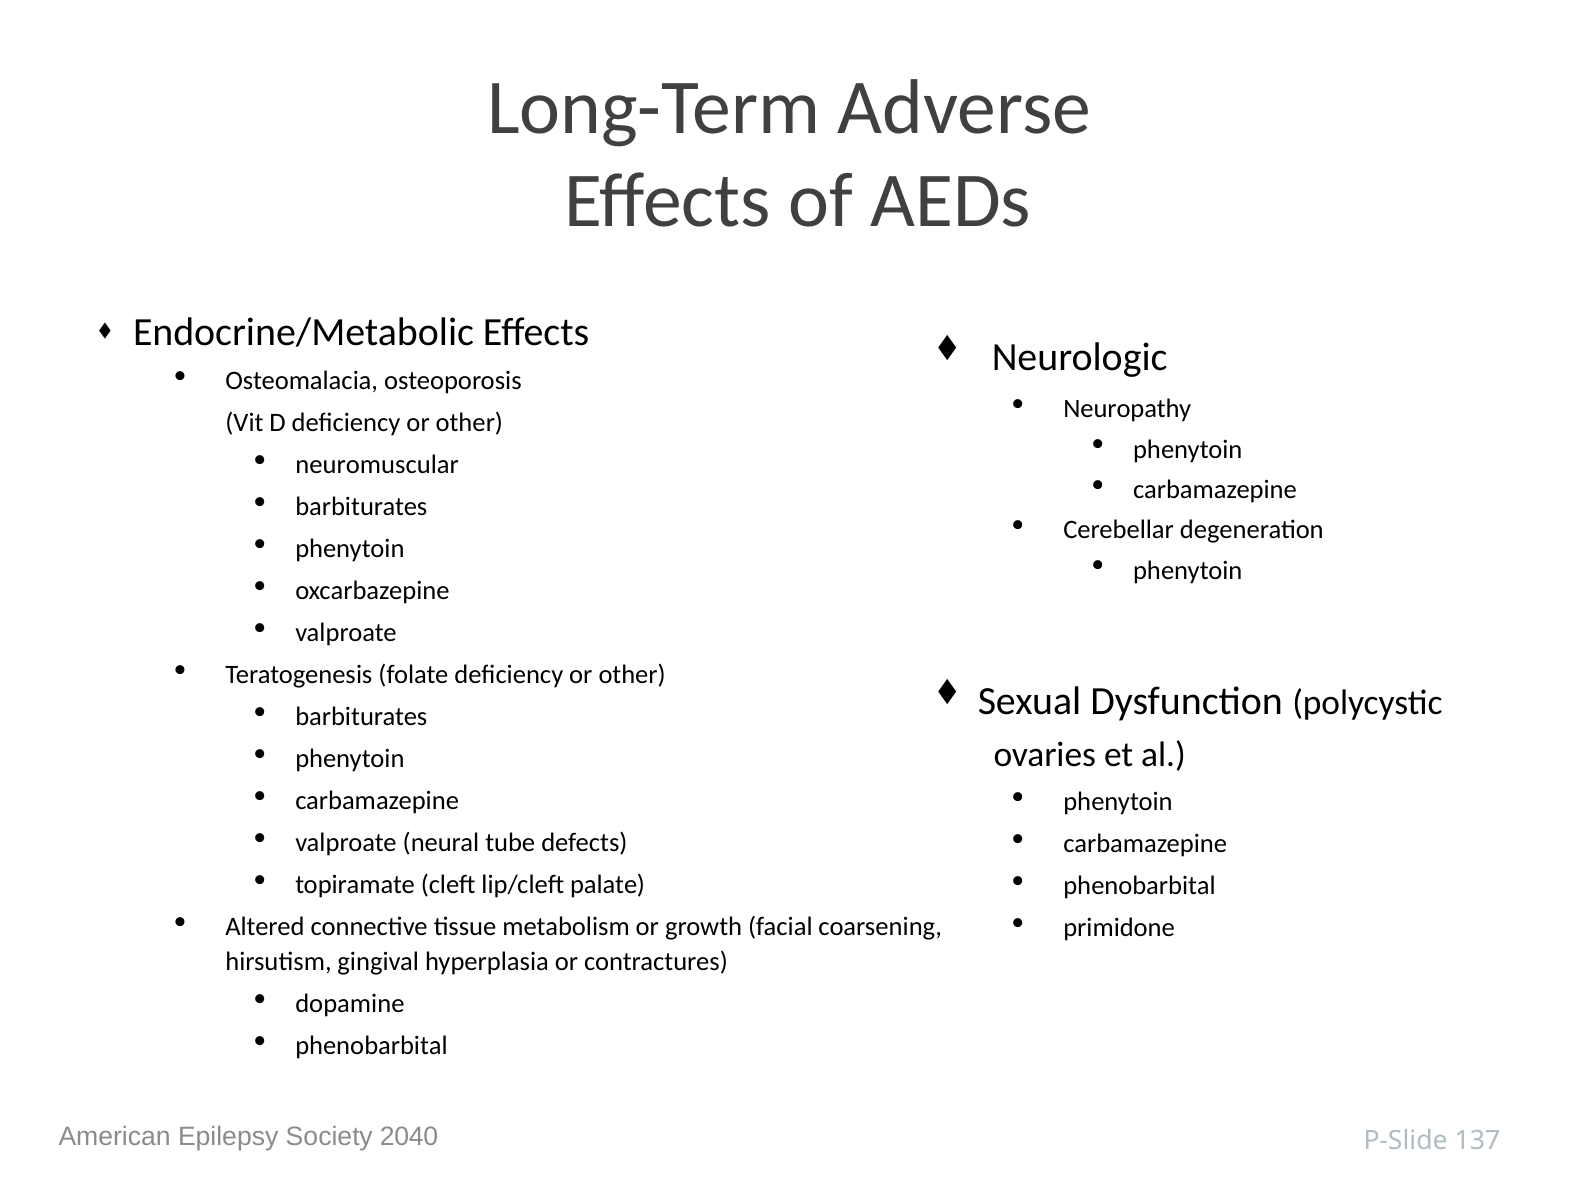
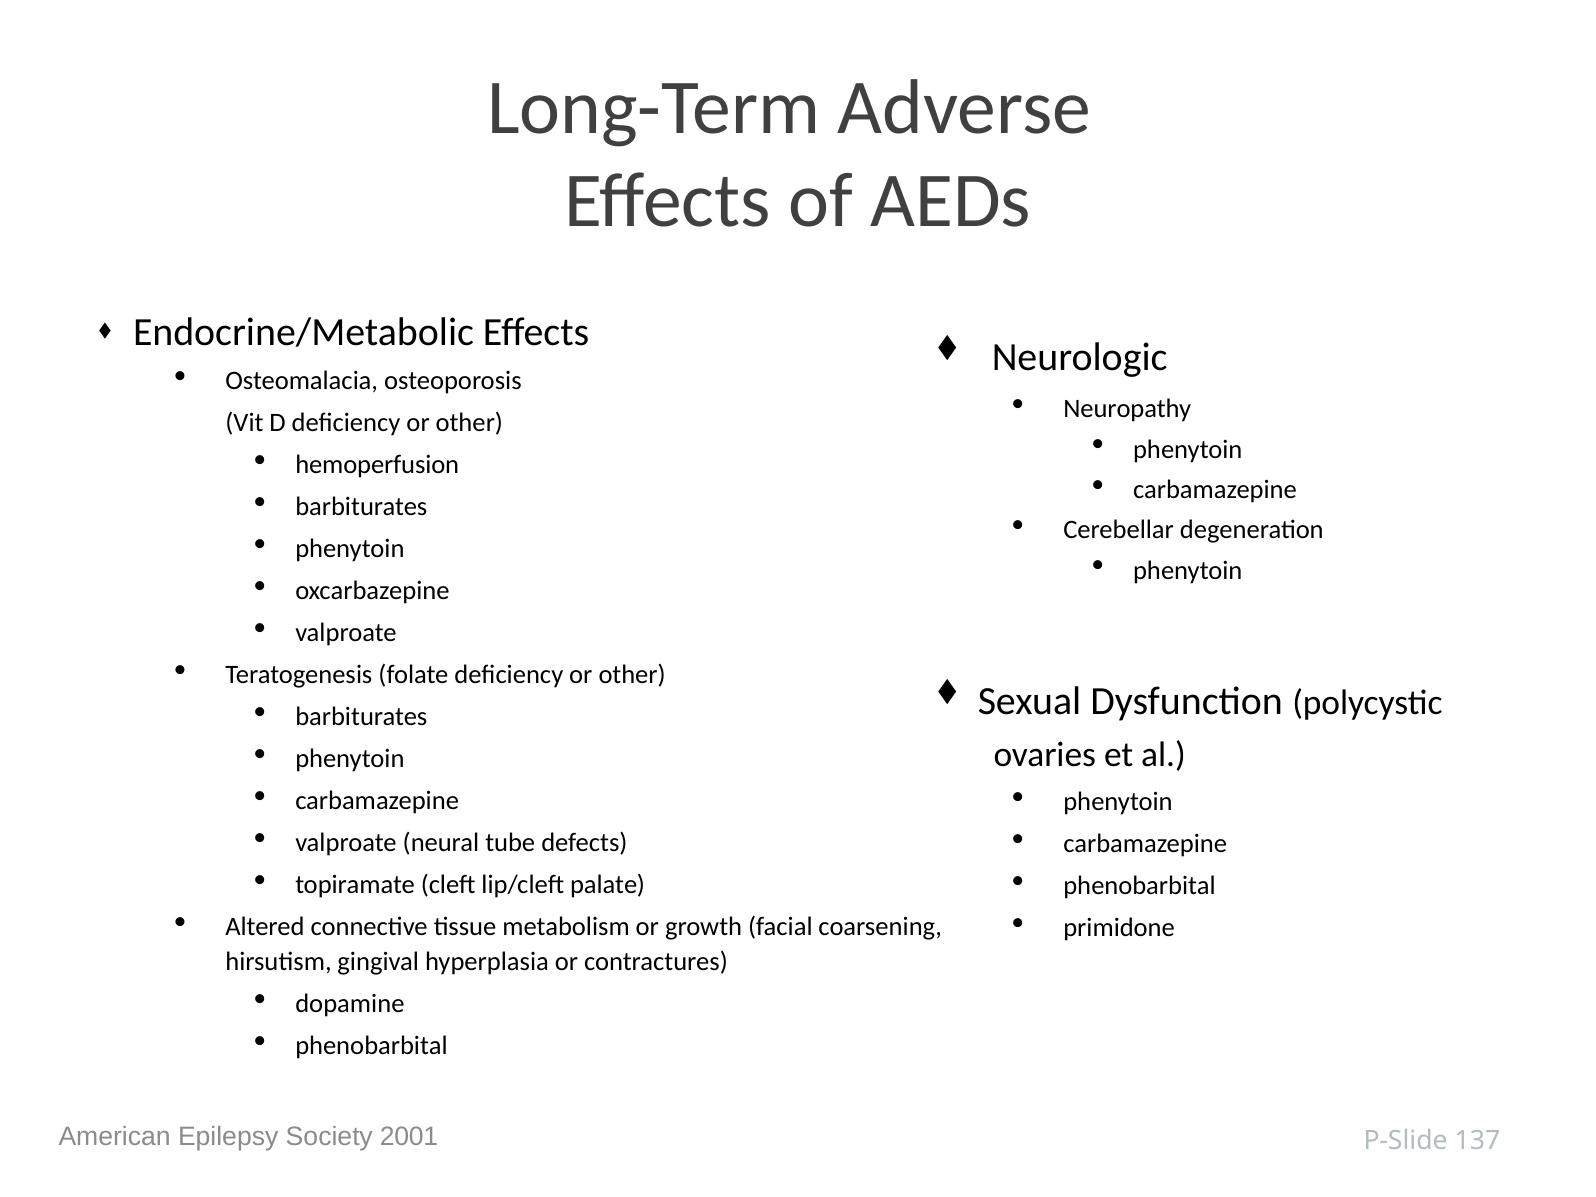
neuromuscular: neuromuscular -> hemoperfusion (377, 465)
2040: 2040 -> 2001 (409, 1136)
